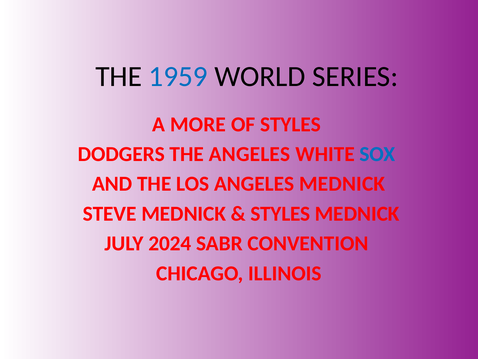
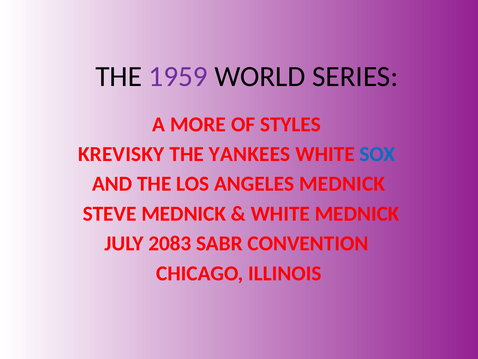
1959 colour: blue -> purple (178, 76)
DODGERS: DODGERS -> KREVISKY (121, 154)
THE ANGELES: ANGELES -> YANKEES (250, 154)
STYLES: STYLES -> WHITE (280, 213)
2024: 2024 -> 2083 (170, 243)
